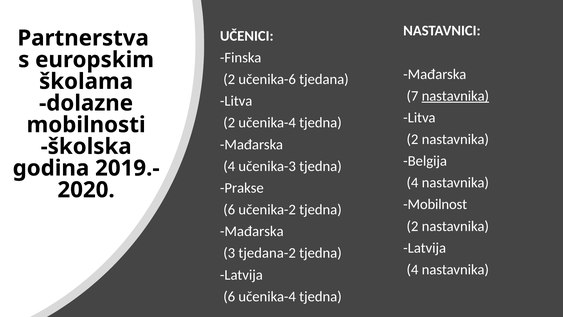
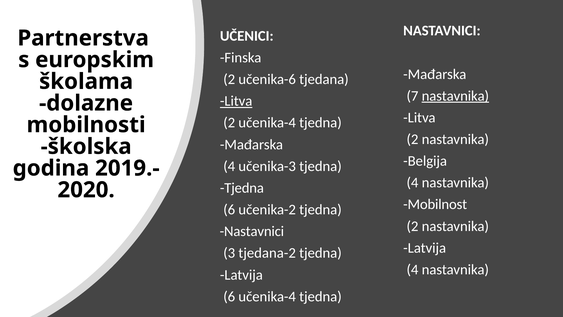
Litva underline: none -> present (236, 101)
Prakse: Prakse -> Tjedna (242, 188)
Mađarska: Mađarska -> Nastavnici (252, 231)
